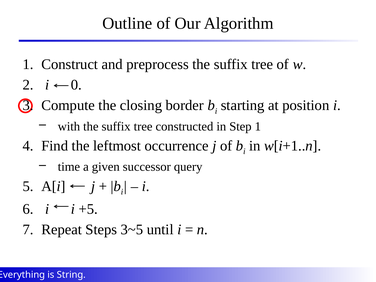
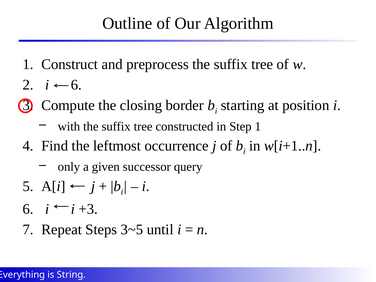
0: 0 -> 6 (76, 85)
time: time -> only (69, 167)
+5: +5 -> +3 (88, 209)
